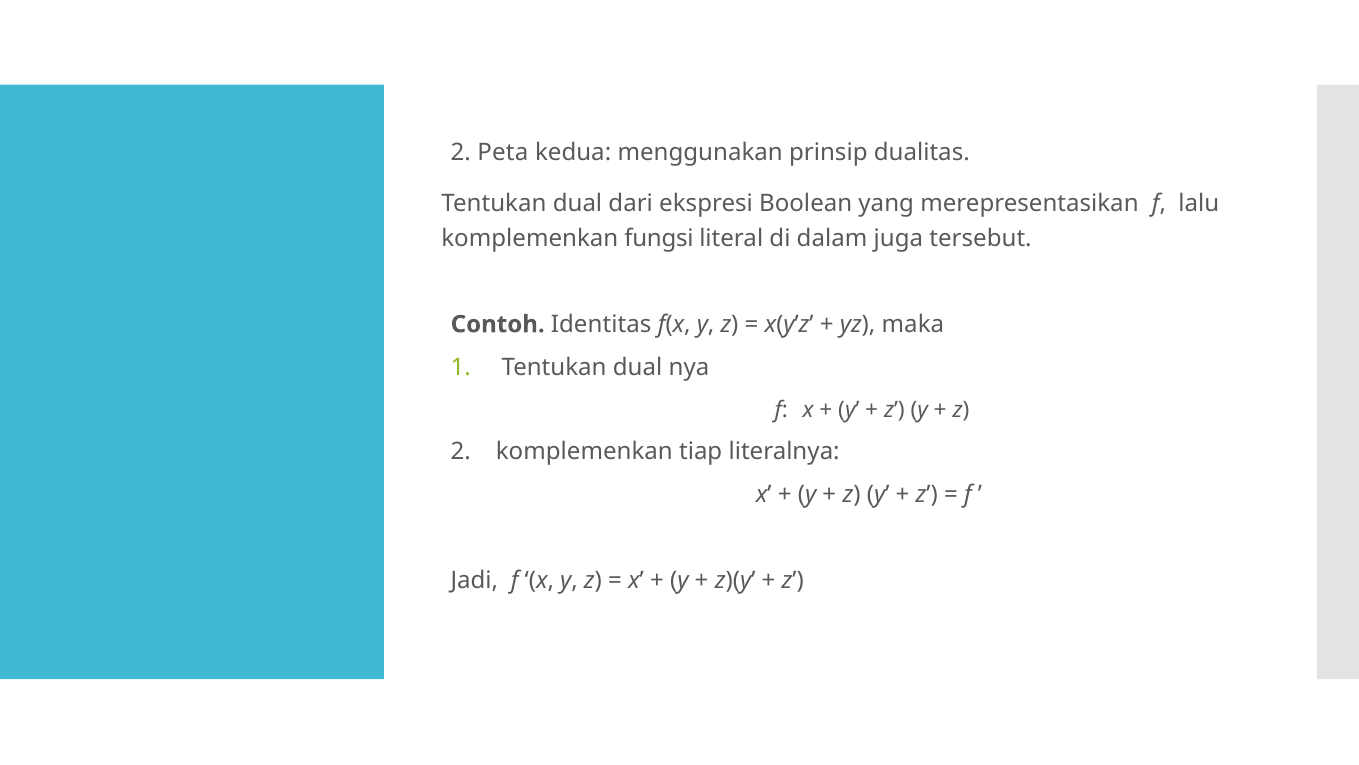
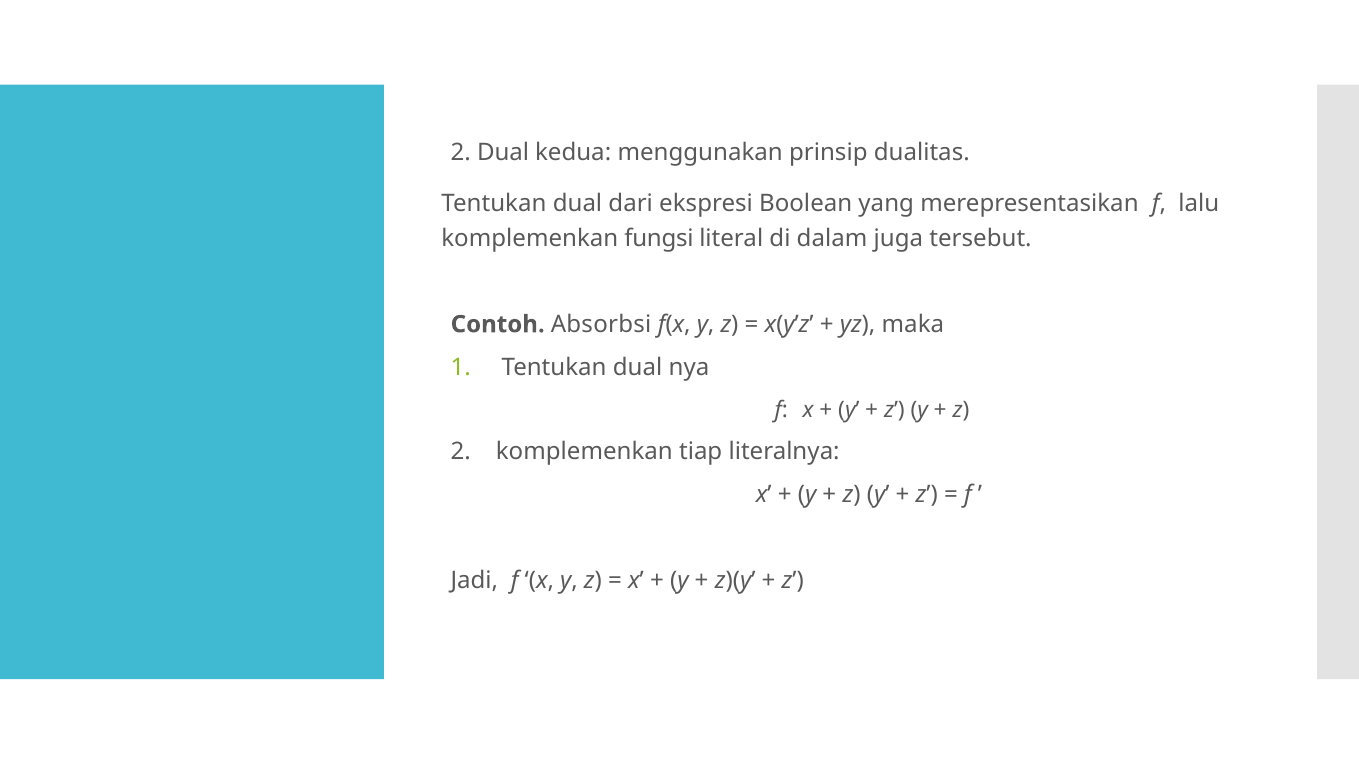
2 Peta: Peta -> Dual (503, 152)
Identitas: Identitas -> Absorbsi (601, 324)
